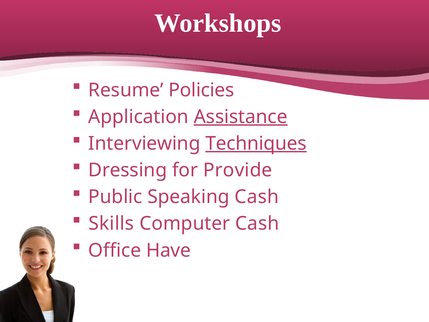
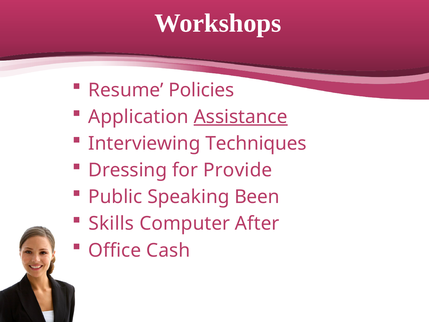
Techniques underline: present -> none (256, 143)
Speaking Cash: Cash -> Been (257, 197)
Computer Cash: Cash -> After (257, 224)
Have: Have -> Cash (168, 250)
